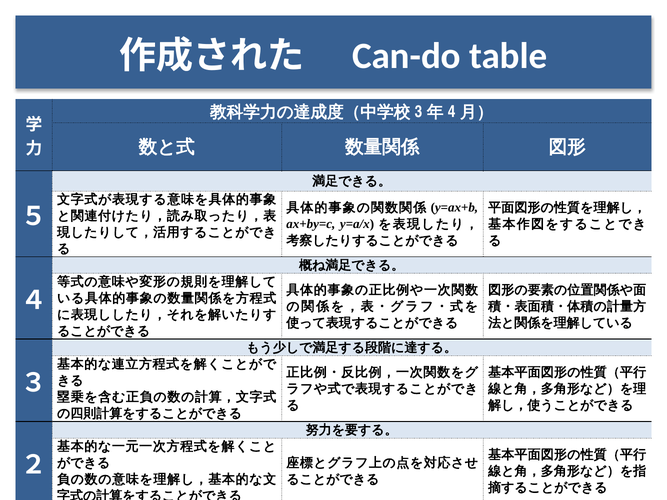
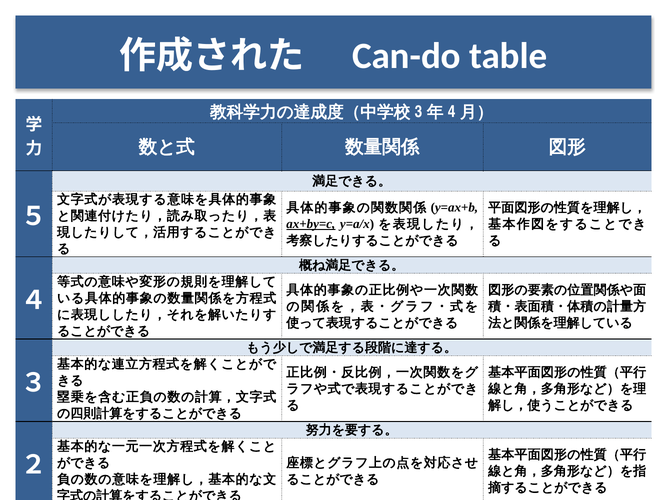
ax+by=c underline: none -> present (311, 224)
